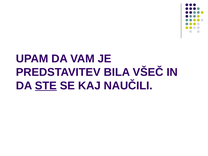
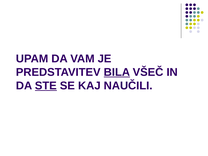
BILA underline: none -> present (117, 72)
